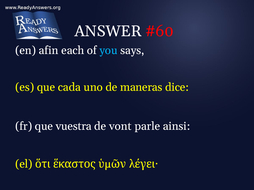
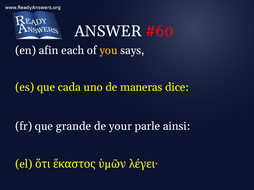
you colour: light blue -> yellow (108, 51)
vuestra: vuestra -> grande (74, 127)
vont: vont -> your (120, 127)
